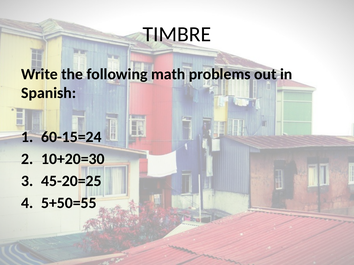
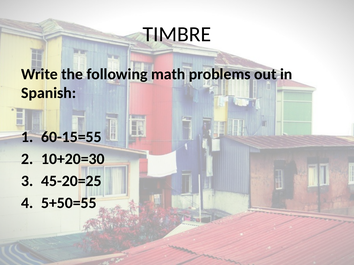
60-15=24: 60-15=24 -> 60-15=55 (71, 137)
